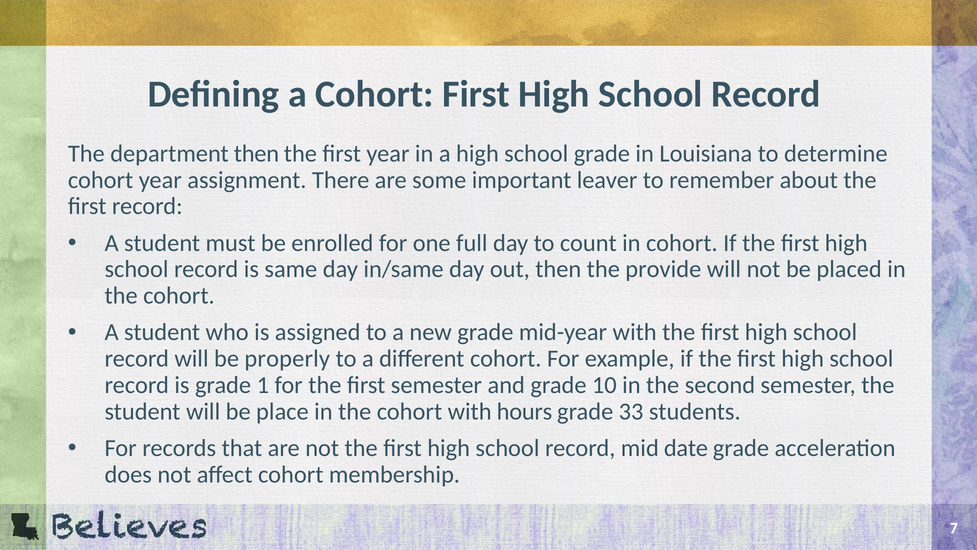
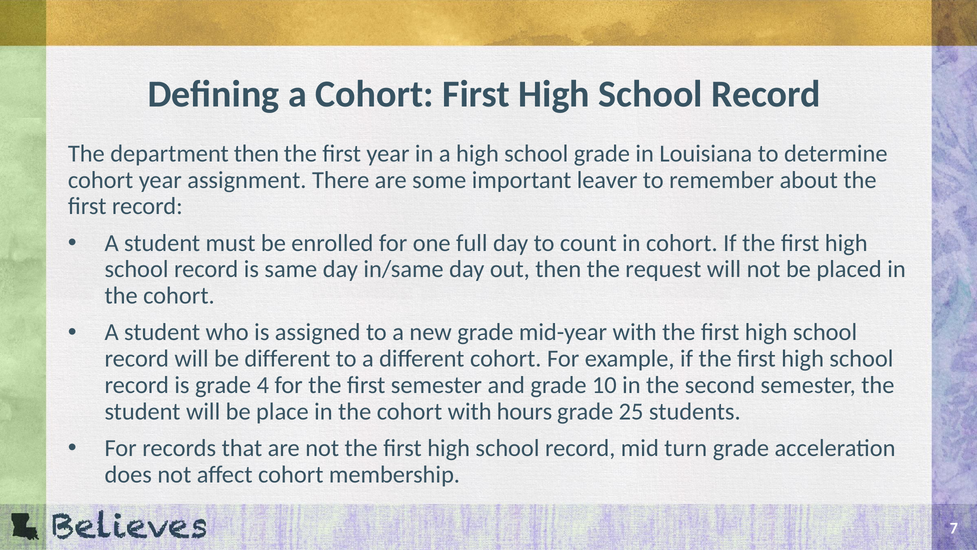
provide: provide -> request (663, 269)
be properly: properly -> different (287, 359)
1: 1 -> 4 (263, 385)
33: 33 -> 25 (631, 411)
date: date -> turn (686, 448)
